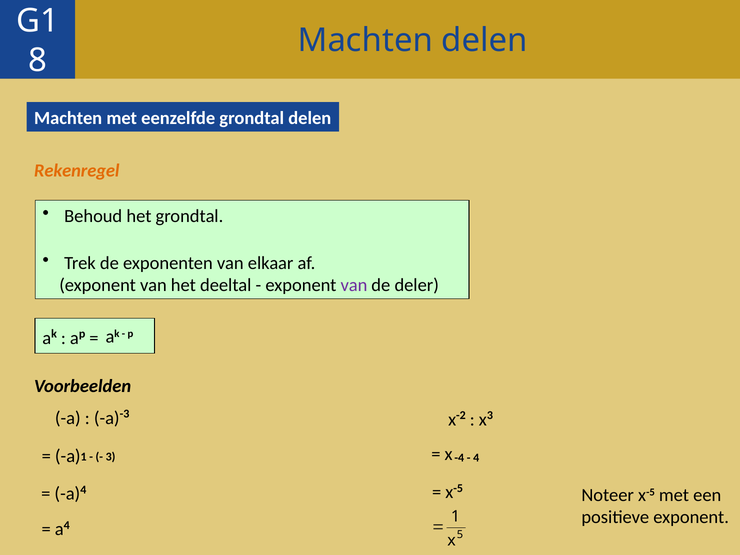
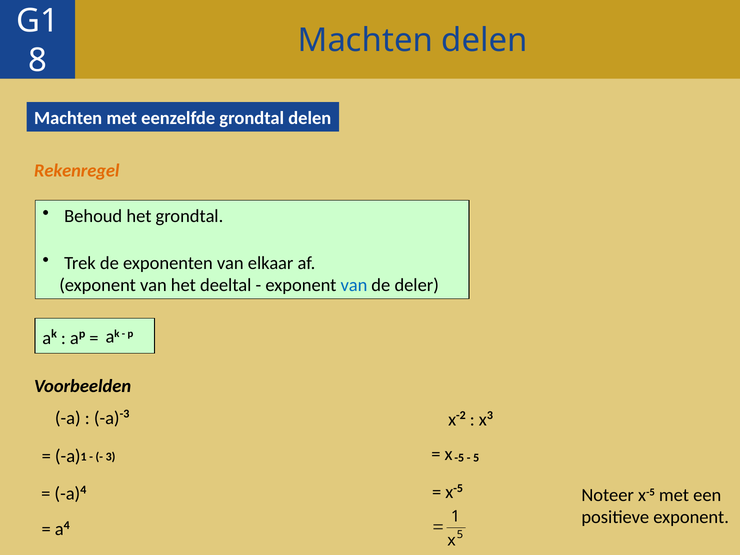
van colour: purple -> blue (354, 285)
-4: -4 -> -5 (459, 458)
4: 4 -> 5 (476, 458)
